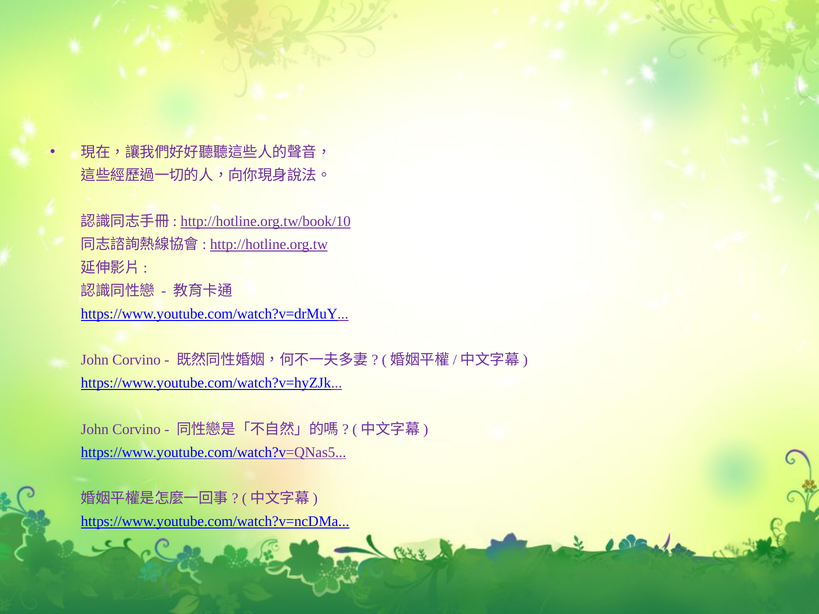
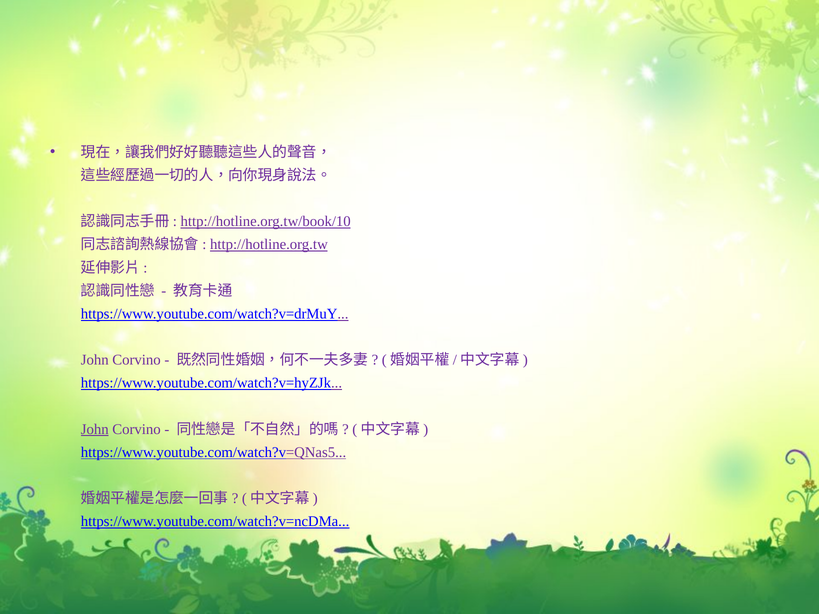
John underline: none -> present (95, 429)
